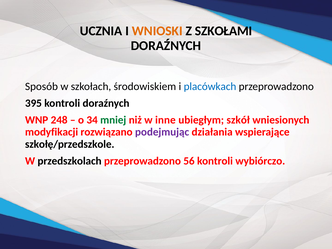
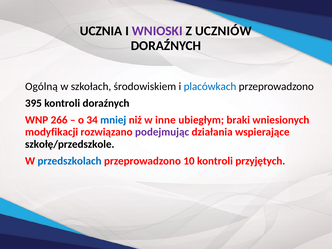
WNIOSKI colour: orange -> purple (157, 31)
SZKOŁAMI: SZKOŁAMI -> UCZNIÓW (223, 31)
Sposób: Sposób -> Ogólną (41, 86)
248: 248 -> 266 (59, 120)
mniej colour: green -> blue (113, 120)
szkół: szkół -> braki (238, 120)
przedszkolach colour: black -> blue (70, 161)
56: 56 -> 10 (189, 161)
wybiórczo: wybiórczo -> przyjętych (260, 161)
